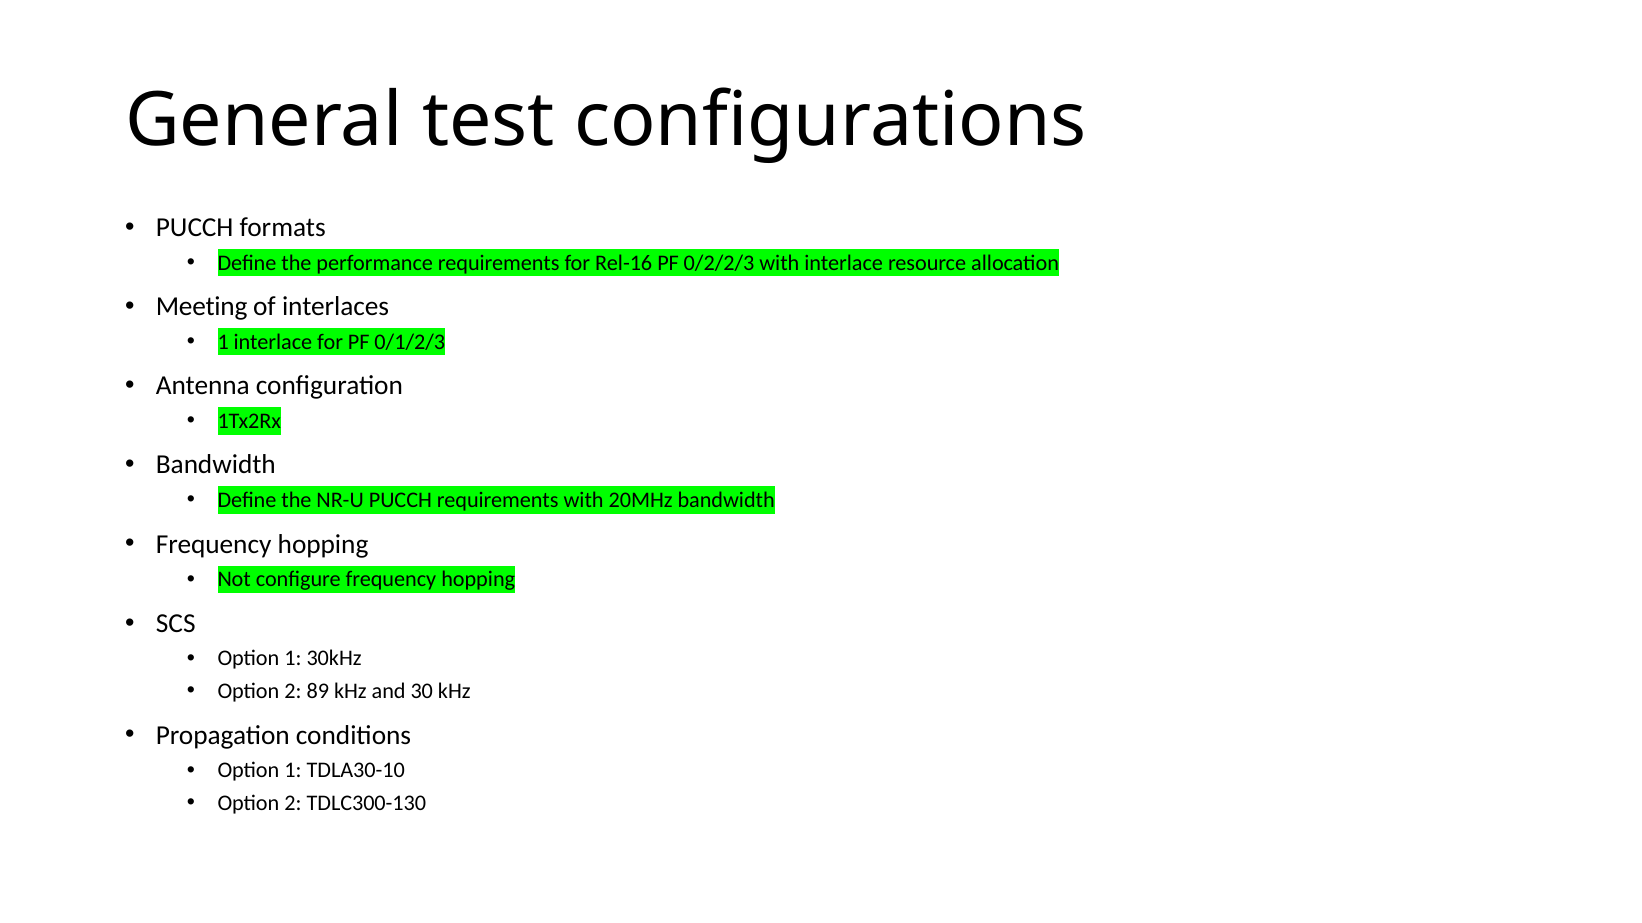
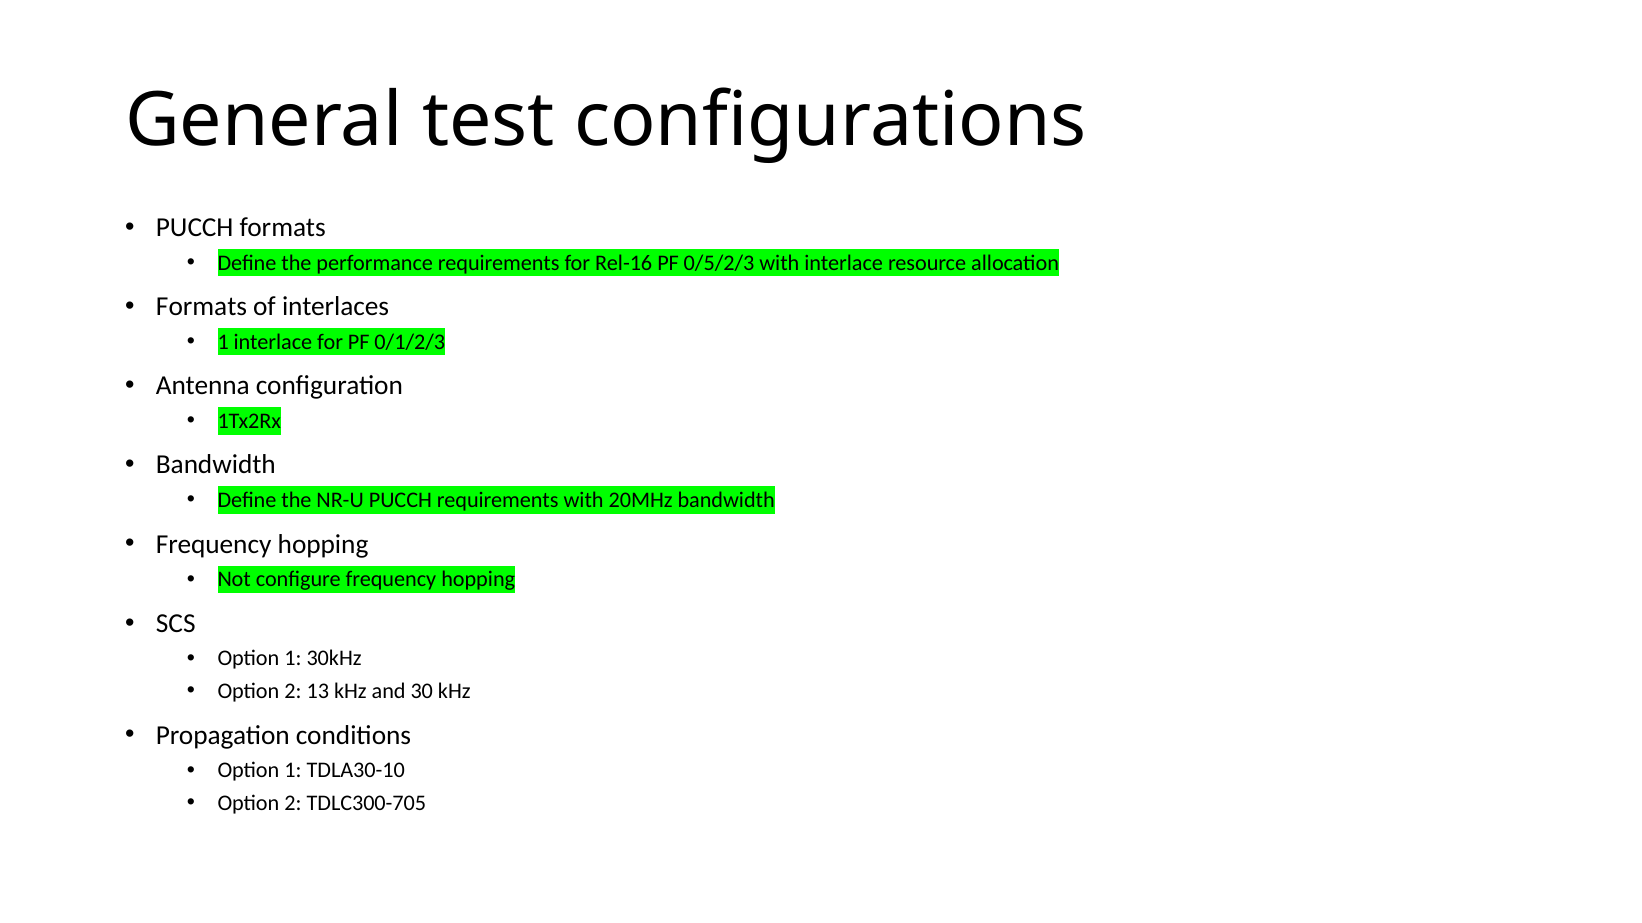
0/2/2/3: 0/2/2/3 -> 0/5/2/3 (719, 263)
Meeting: Meeting -> Formats (202, 307)
89: 89 -> 13 (318, 692)
TDLC300-130: TDLC300-130 -> TDLC300-705 (366, 803)
